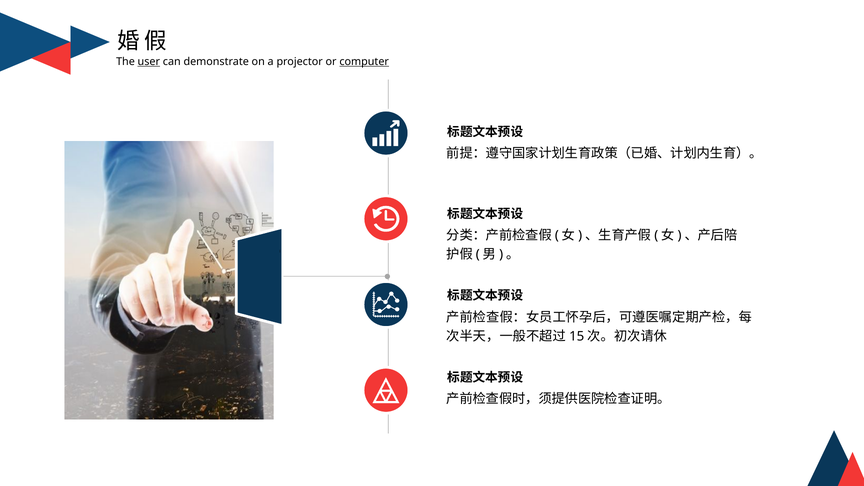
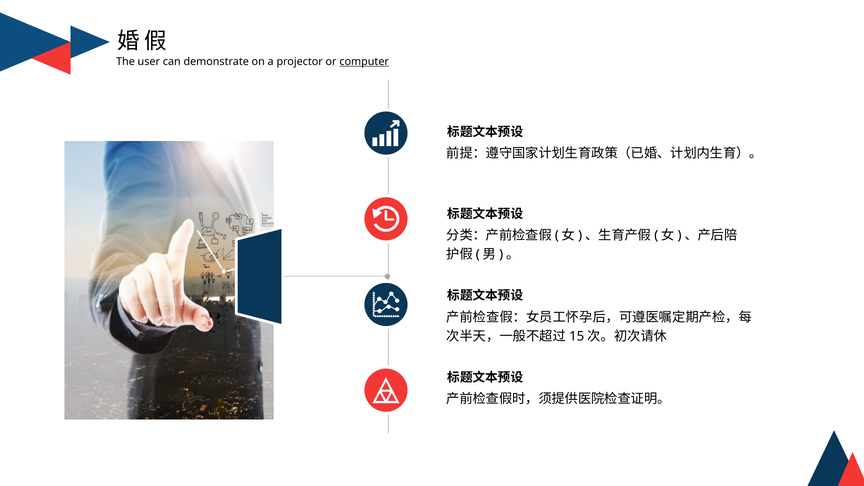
user underline: present -> none (149, 62)
